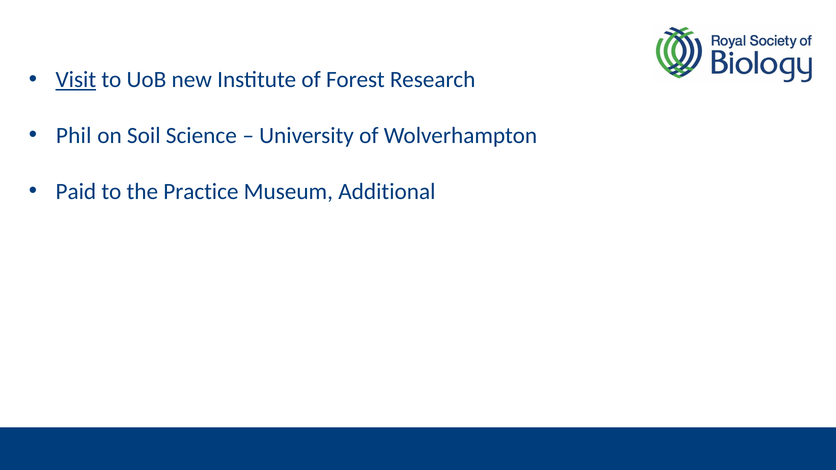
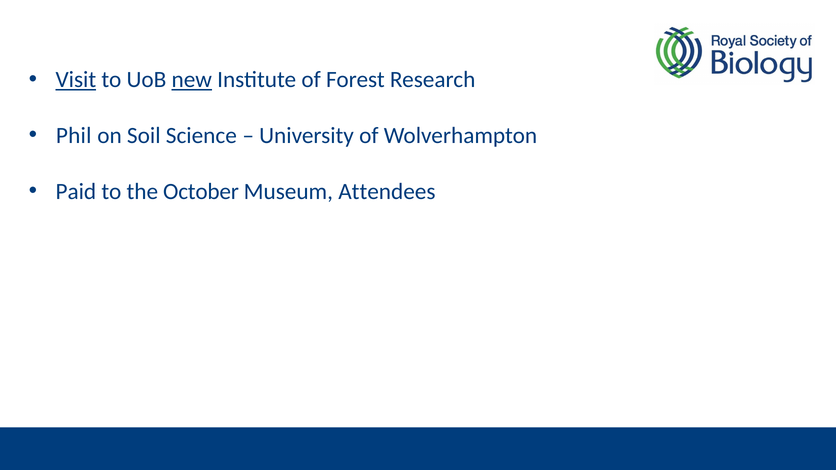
new underline: none -> present (192, 80)
Practice: Practice -> October (201, 191)
Additional: Additional -> Attendees (387, 191)
